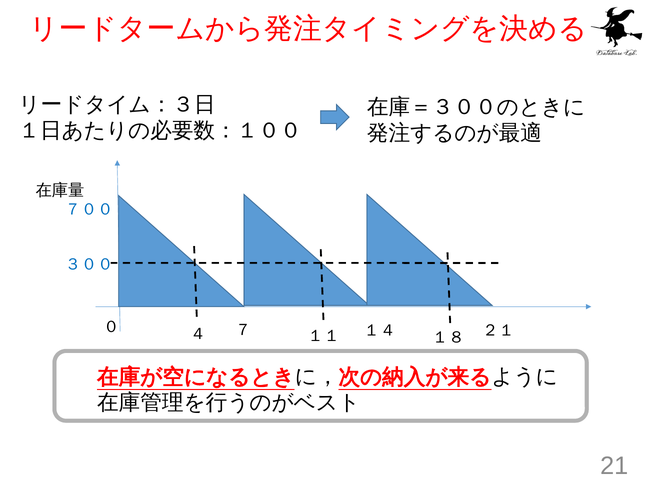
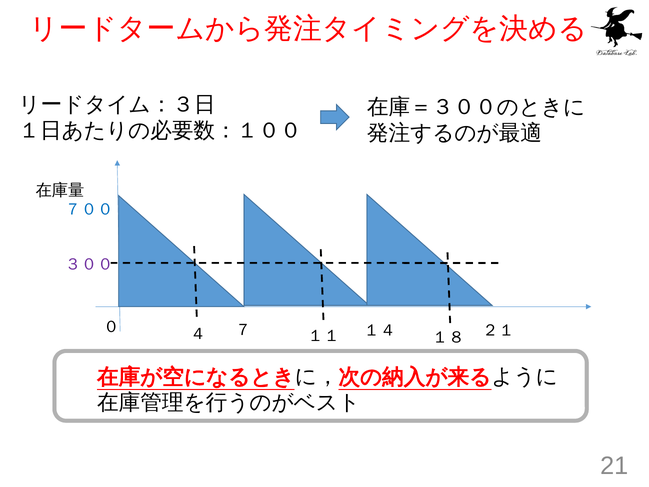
３００ colour: blue -> purple (89, 264)
